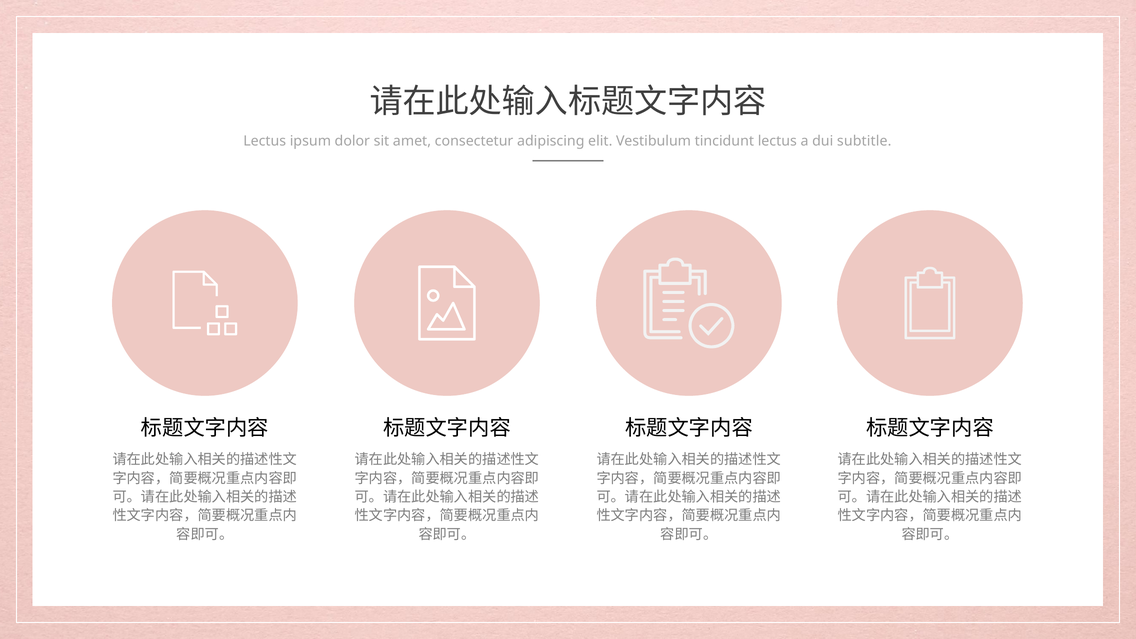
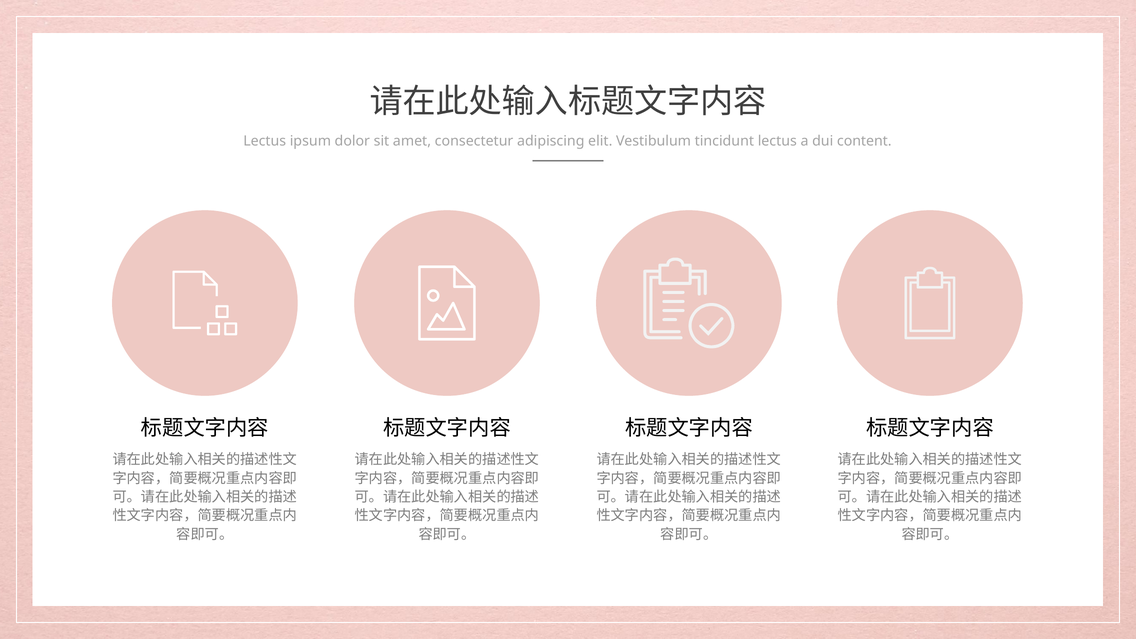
subtitle: subtitle -> content (864, 141)
